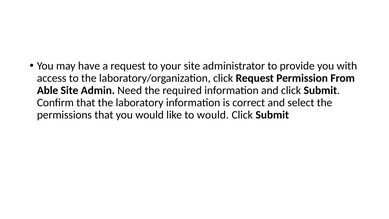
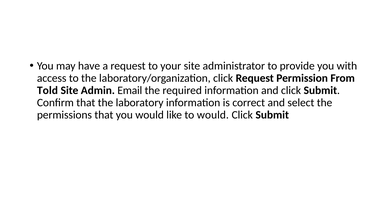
Able: Able -> Told (47, 90)
Need: Need -> Email (130, 90)
